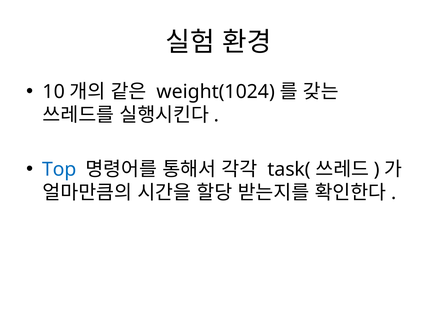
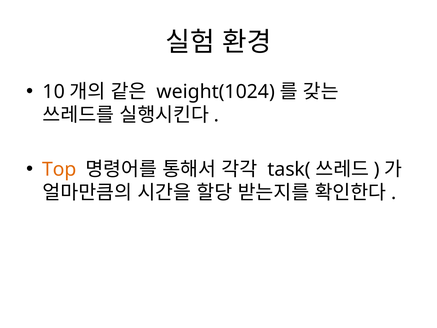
Top colour: blue -> orange (59, 169)
